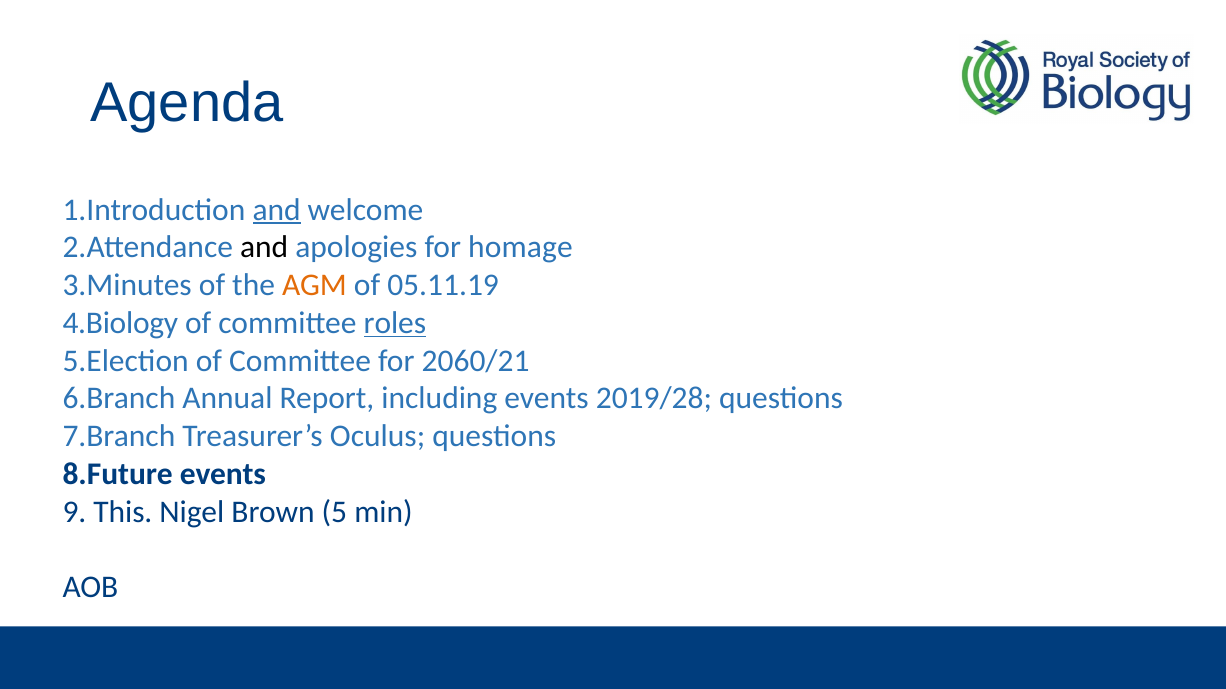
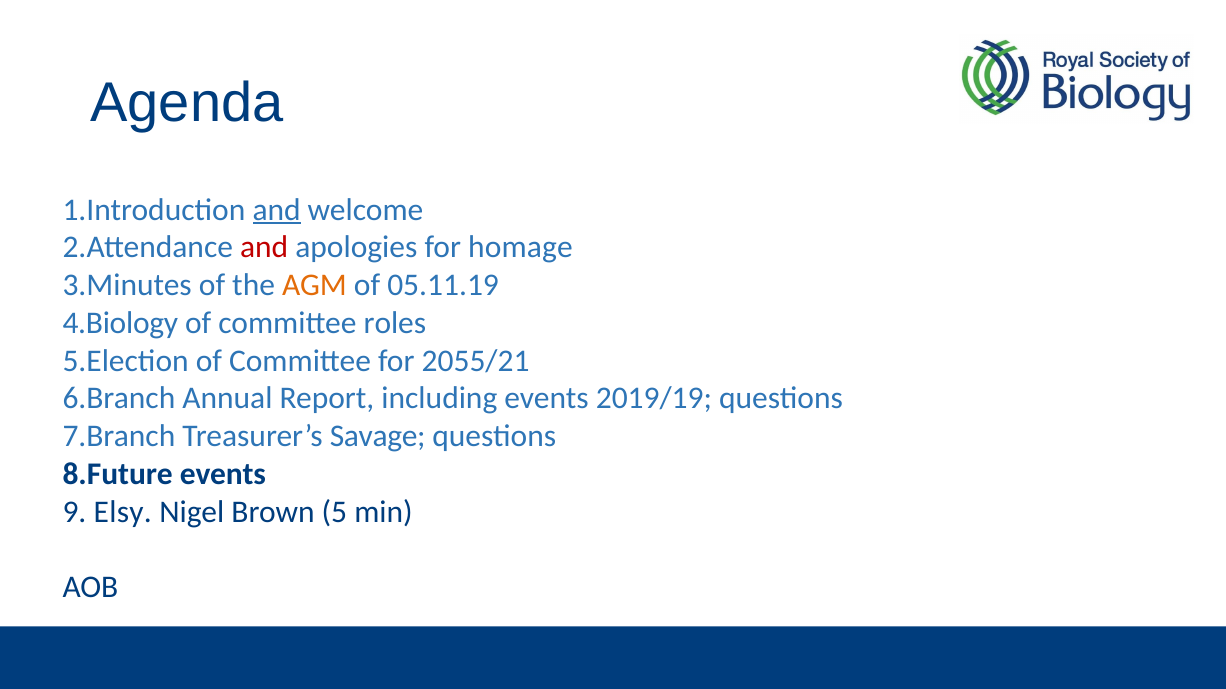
and colour: black -> red (264, 248)
roles underline: present -> none (395, 323)
2060/21: 2060/21 -> 2055/21 (476, 361)
2019/28: 2019/28 -> 2019/19 (654, 399)
Oculus: Oculus -> Savage (378, 437)
This: This -> Elsy (123, 512)
